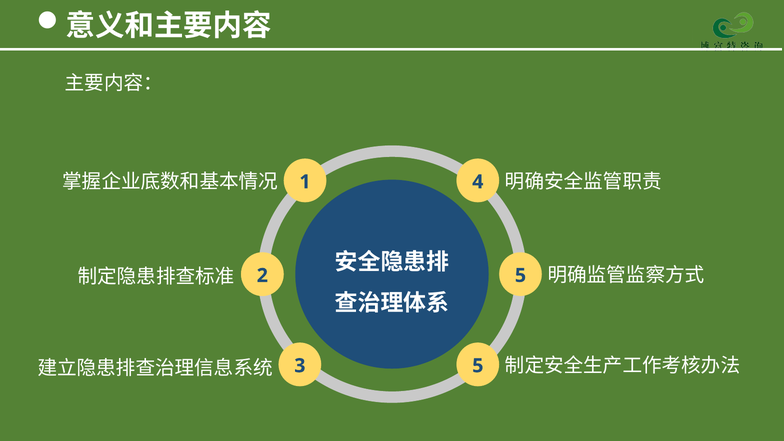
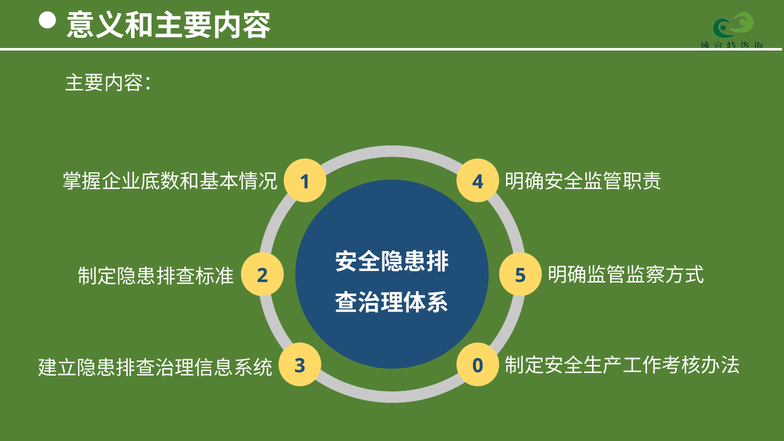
3 5: 5 -> 0 (478, 366)
